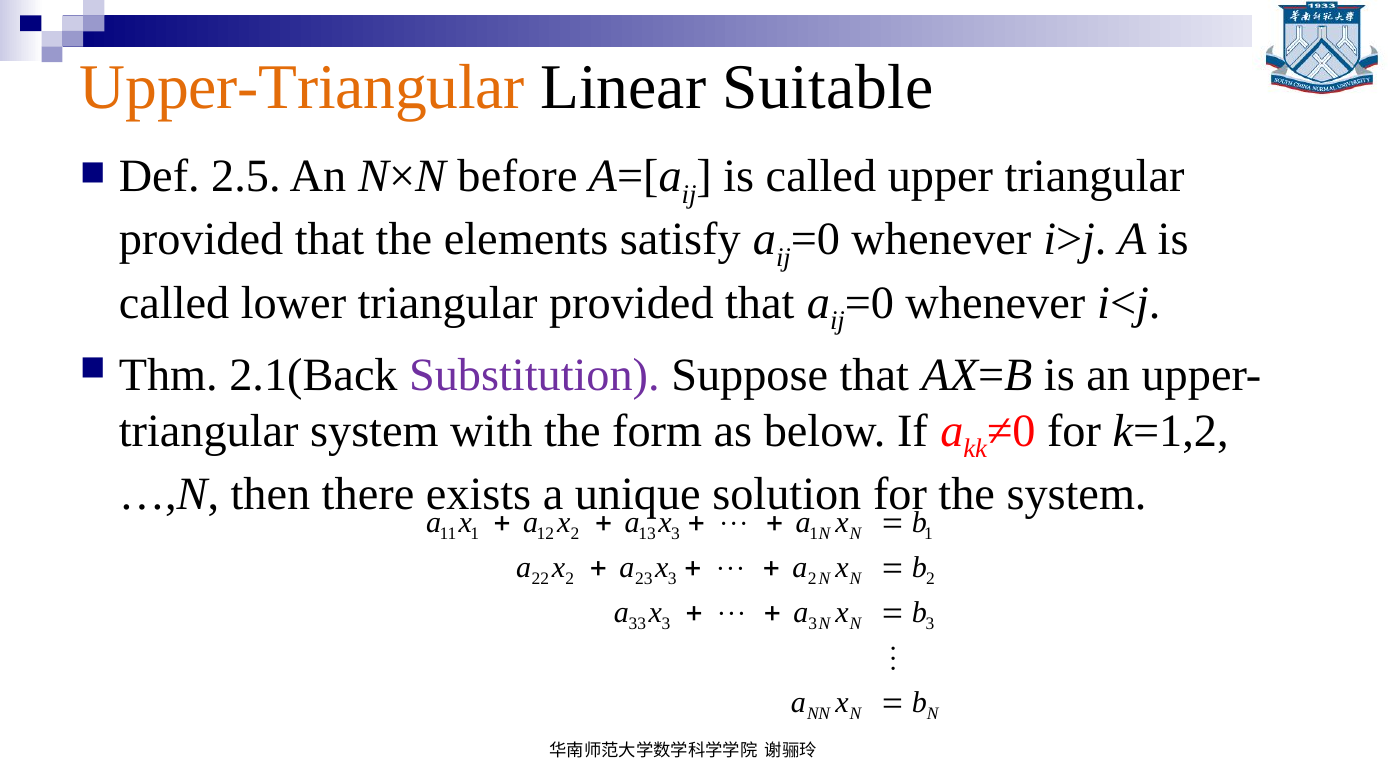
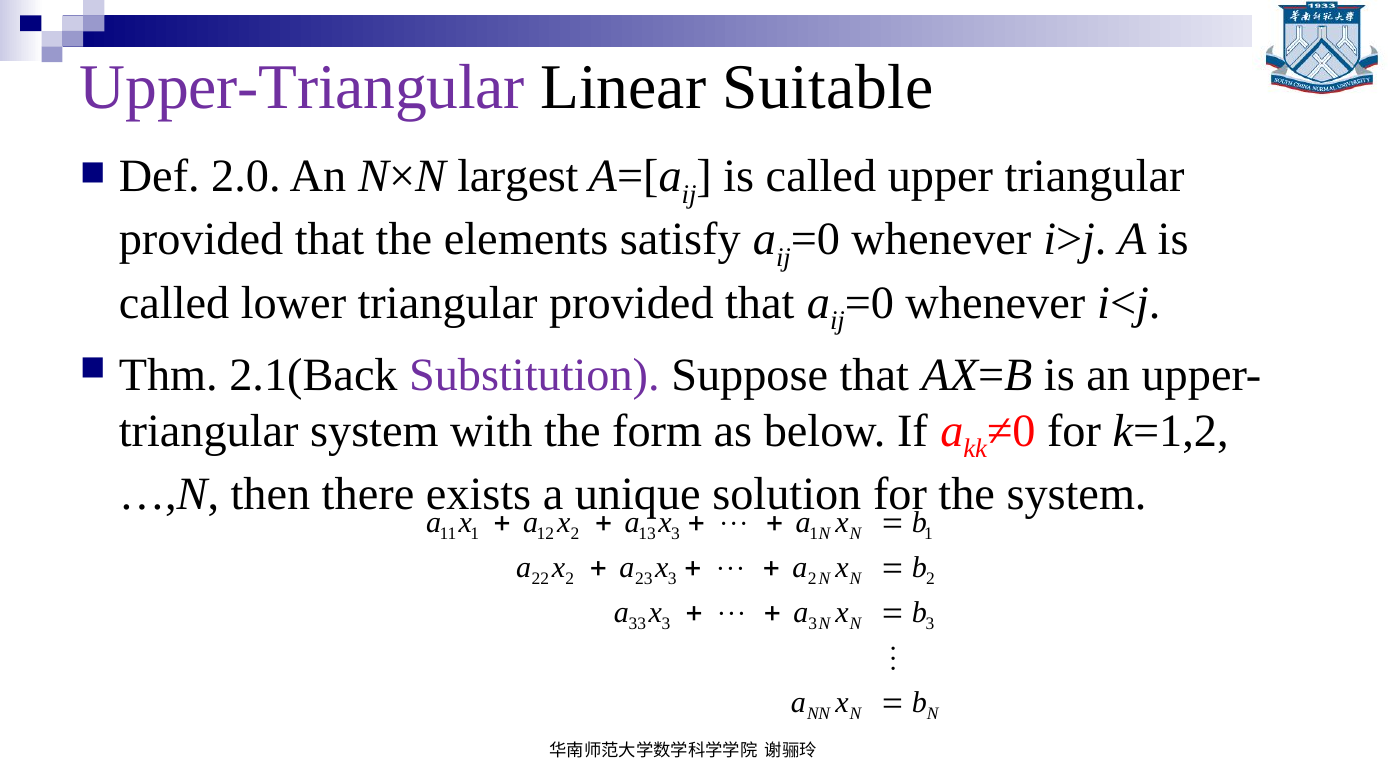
Upper-Triangular colour: orange -> purple (302, 88)
2.5: 2.5 -> 2.0 (246, 176)
before: before -> largest (518, 176)
